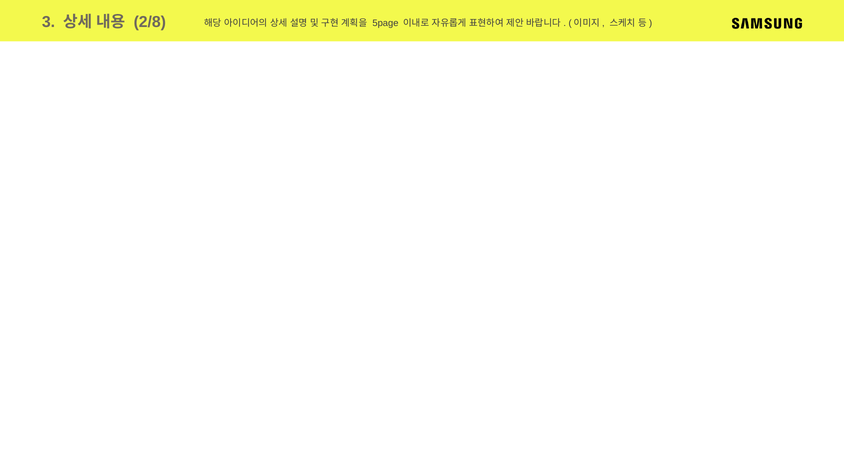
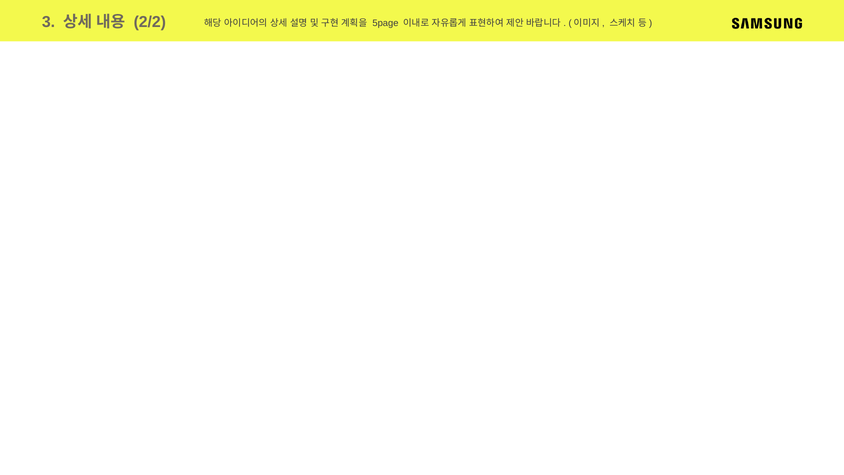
2/8: 2/8 -> 2/2 (150, 22)
